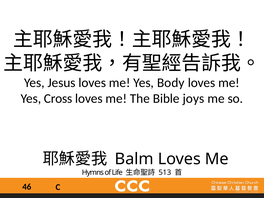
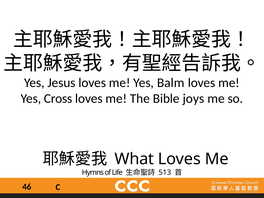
Body: Body -> Balm (171, 83)
Balm: Balm -> What (134, 159)
